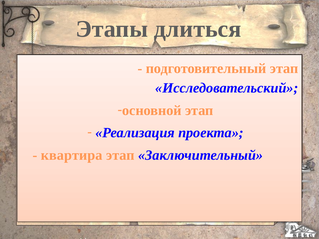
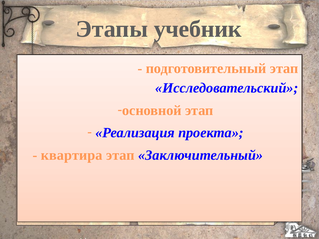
длиться: длиться -> учебник (198, 29)
